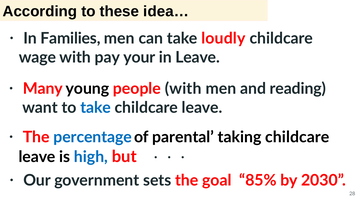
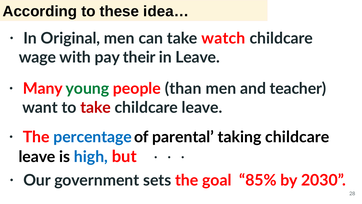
Families: Families -> Original (70, 38)
loudly: loudly -> watch (223, 38)
your: your -> their (139, 57)
young colour: black -> green (87, 89)
people with: with -> than (183, 89)
reading: reading -> teacher (298, 89)
take colour: blue -> red (96, 108)
